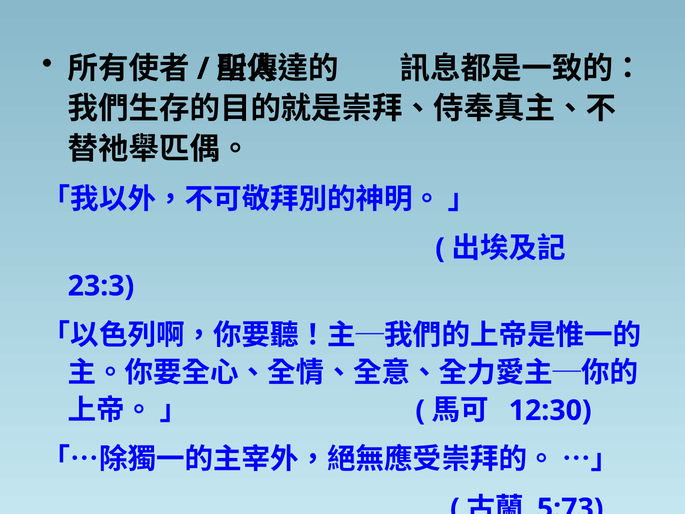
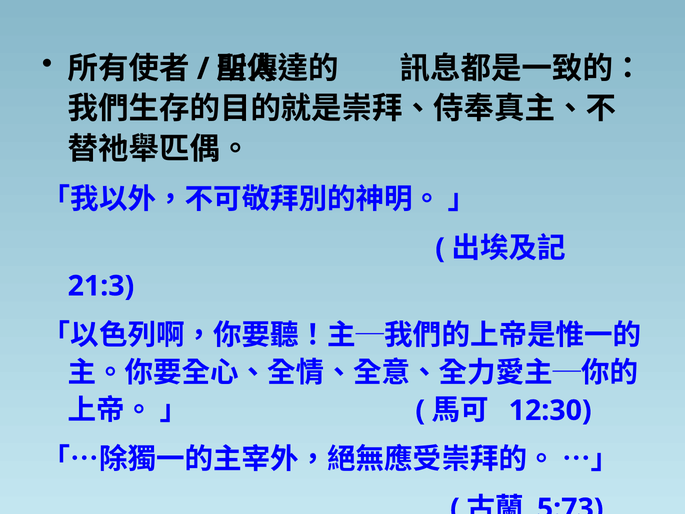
23:3: 23:3 -> 21:3 (101, 286)
